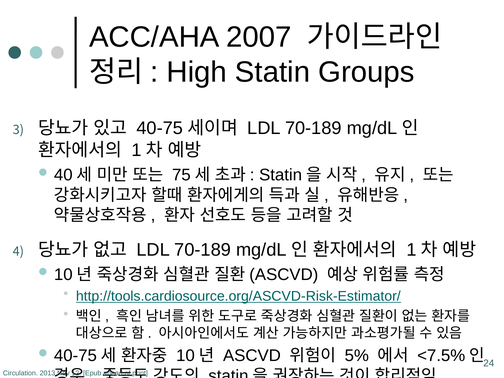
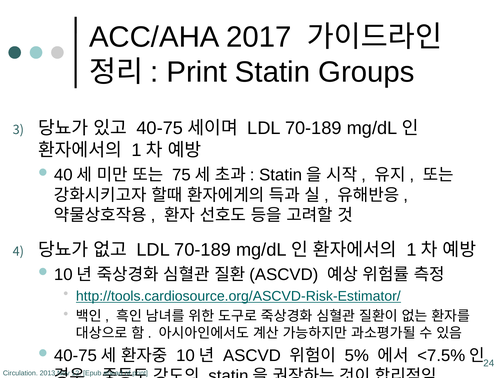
2007: 2007 -> 2017 (259, 37)
High: High -> Print (197, 72)
